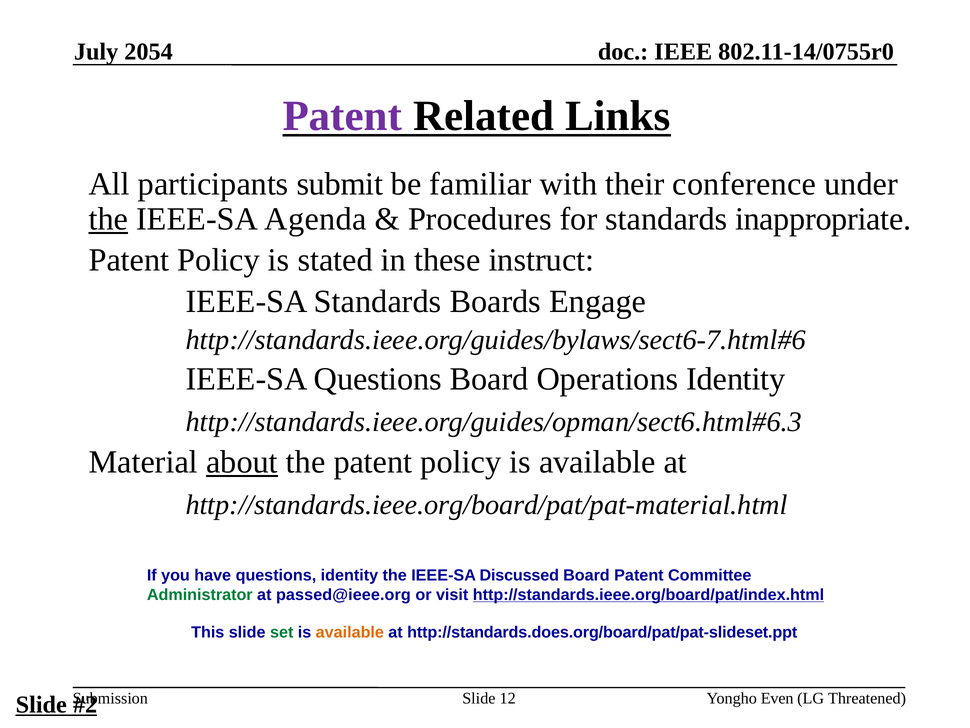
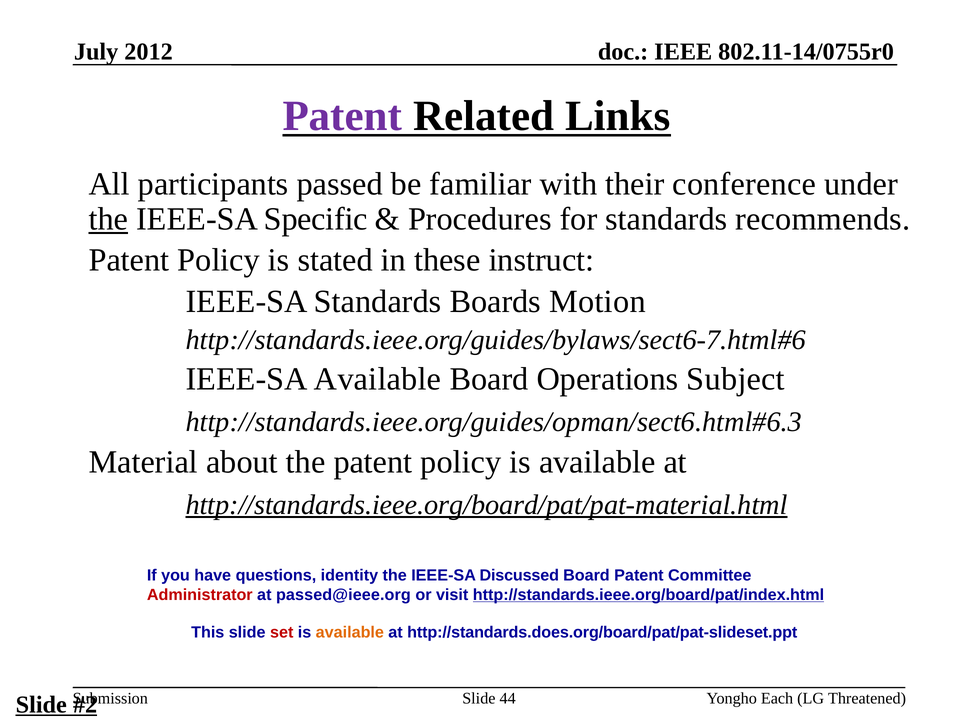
2054: 2054 -> 2012 (149, 52)
submit: submit -> passed (340, 184)
Agenda: Agenda -> Specific (316, 219)
inappropriate: inappropriate -> recommends (823, 219)
Engage: Engage -> Motion (597, 301)
IEEE-SA Questions: Questions -> Available (378, 379)
Operations Identity: Identity -> Subject (736, 379)
about underline: present -> none (242, 462)
http://standards.ieee.org/board/pat/pat-material.html underline: none -> present (487, 504)
Administrator colour: green -> red (200, 594)
set colour: green -> red (282, 632)
12: 12 -> 44 (508, 698)
Even: Even -> Each (777, 698)
